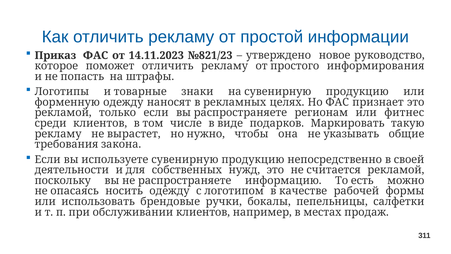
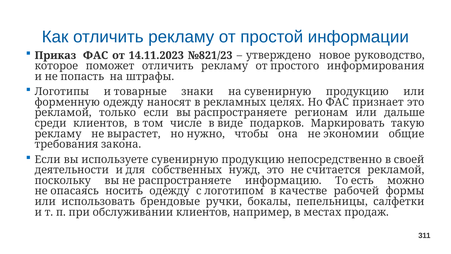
фитнес: фитнес -> дальше (404, 113)
указывать: указывать -> экономии (351, 134)
